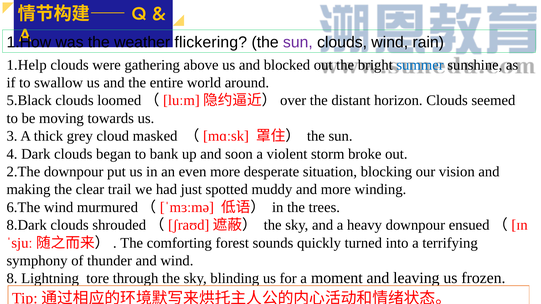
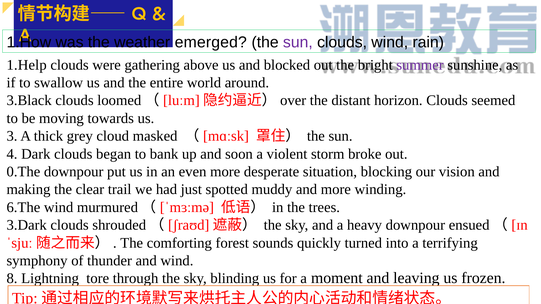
flickering: flickering -> emerged (211, 42)
summer colour: blue -> purple (420, 65)
5.Black: 5.Black -> 3.Black (29, 101)
2.The: 2.The -> 0.The (23, 172)
8.Dark: 8.Dark -> 3.Dark (27, 225)
